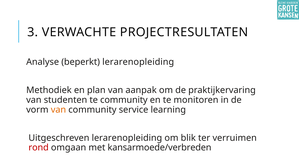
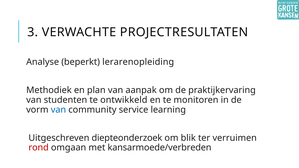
te community: community -> ontwikkeld (124, 100)
van colour: orange -> blue (58, 110)
Uitgeschreven lerarenopleiding: lerarenopleiding -> diepteonderzoek (127, 138)
